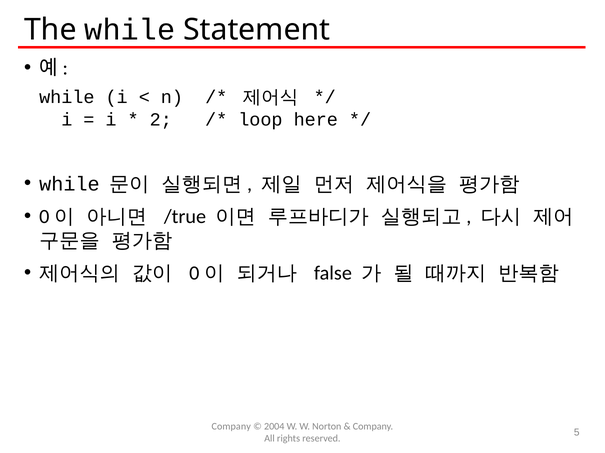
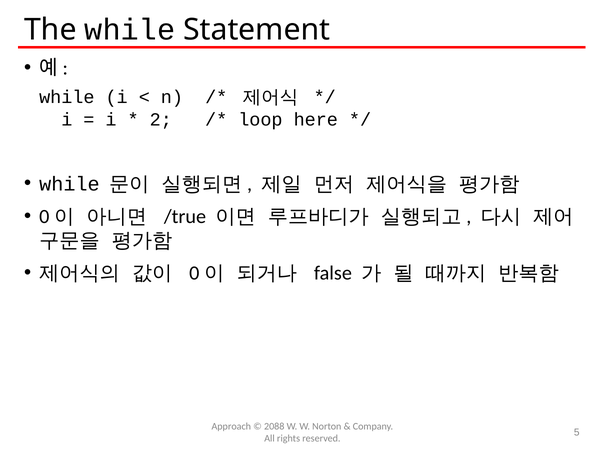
Company: Company -> Approach (231, 427)
2004: 2004 -> 2088 (274, 427)
